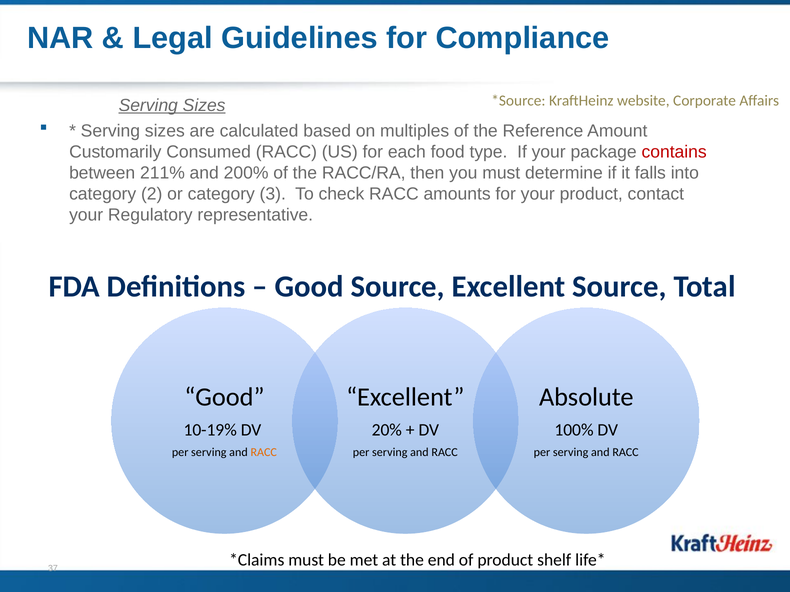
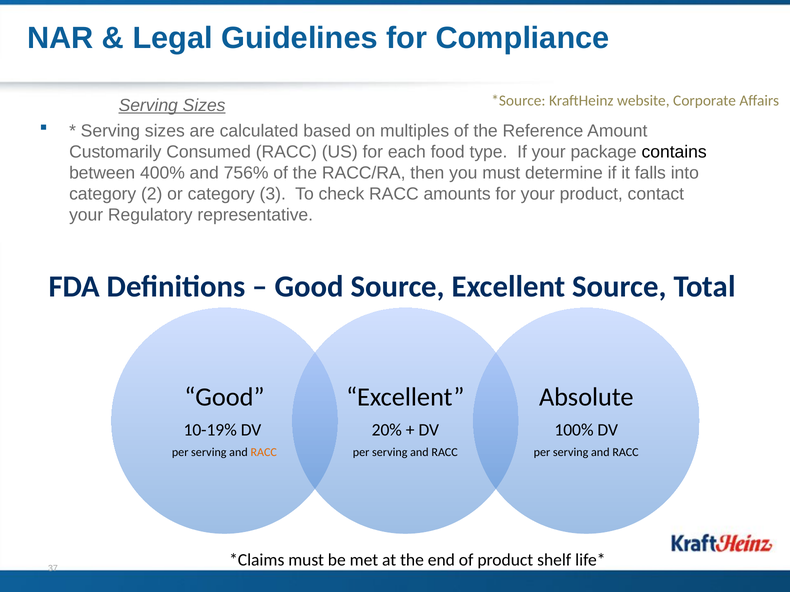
contains colour: red -> black (674, 152)
211%: 211% -> 400% (162, 173)
200%: 200% -> 756% (246, 173)
